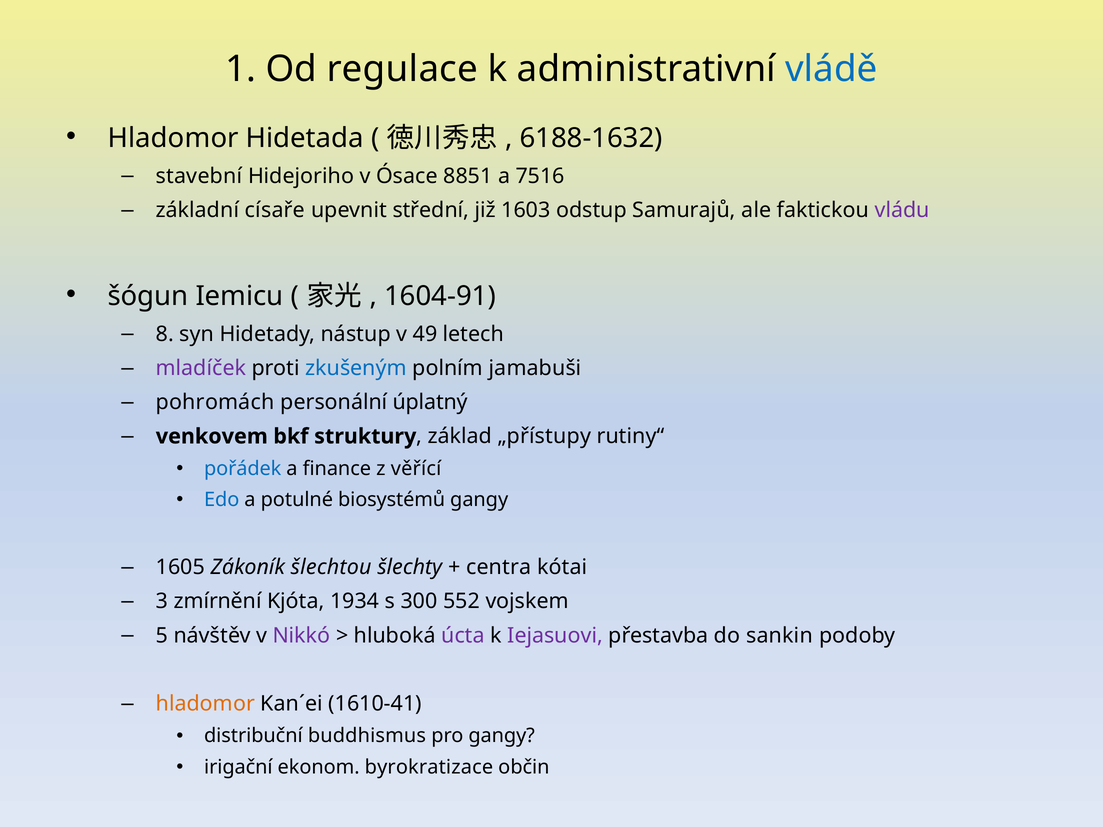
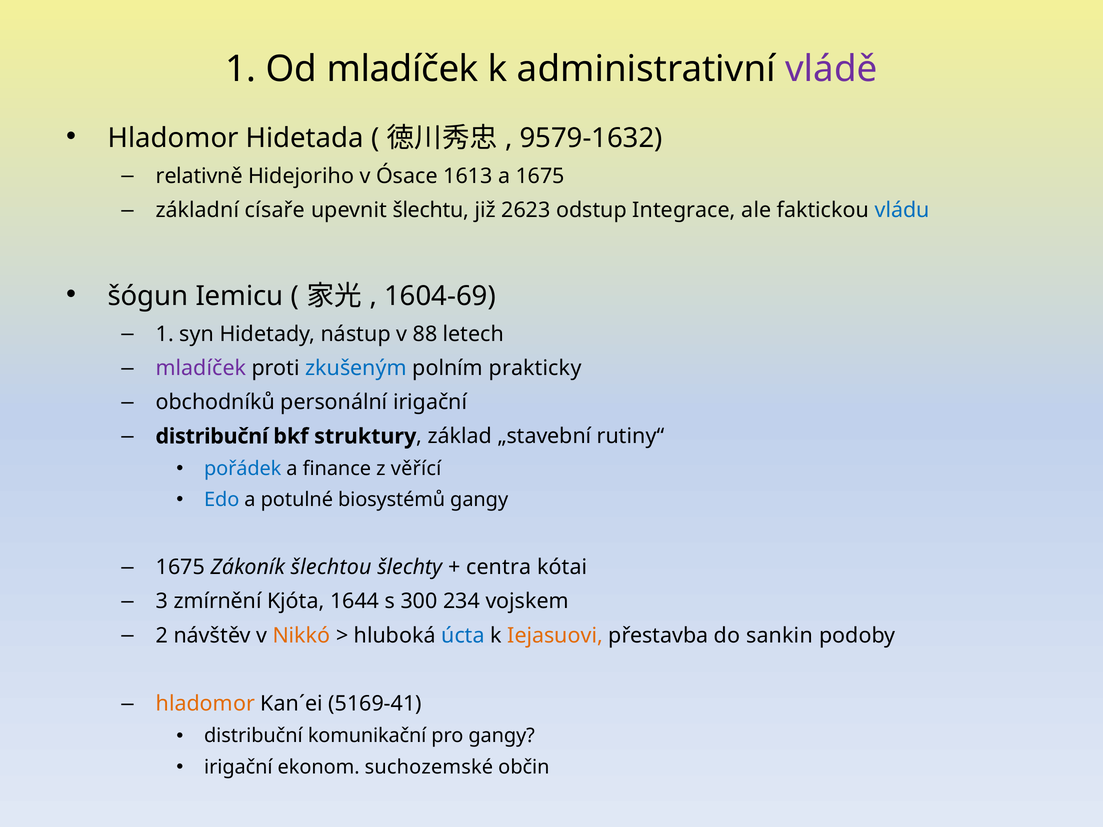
Od regulace: regulace -> mladíček (403, 69)
vládě colour: blue -> purple (831, 69)
6188-1632: 6188-1632 -> 9579-1632 (591, 138)
stavební: stavební -> relativně (199, 176)
8851: 8851 -> 1613 (468, 176)
a 7516: 7516 -> 1675 (540, 176)
střední: střední -> šlechtu (431, 210)
1603: 1603 -> 2623 (526, 210)
Samurajů: Samurajů -> Integrace (684, 210)
vládu colour: purple -> blue (902, 210)
1604-91: 1604-91 -> 1604-69 (440, 296)
8: 8 -> 1 (165, 334)
49: 49 -> 88 (425, 334)
jamabuši: jamabuši -> prakticky (535, 368)
pohromách: pohromách -> obchodníků (215, 402)
personální úplatný: úplatný -> irigační (430, 402)
venkovem: venkovem -> distribuční (212, 437)
„přístupy: „přístupy -> „stavební (545, 437)
1605: 1605 -> 1675 (180, 567)
1934: 1934 -> 1644 (355, 602)
552: 552 -> 234 (461, 602)
5: 5 -> 2 (162, 636)
Nikkó colour: purple -> orange (302, 636)
úcta colour: purple -> blue (463, 636)
Iejasuovi colour: purple -> orange (555, 636)
1610-41: 1610-41 -> 5169-41 (375, 704)
buddhismus: buddhismus -> komunikační (367, 736)
byrokratizace: byrokratizace -> suchozemské (429, 767)
